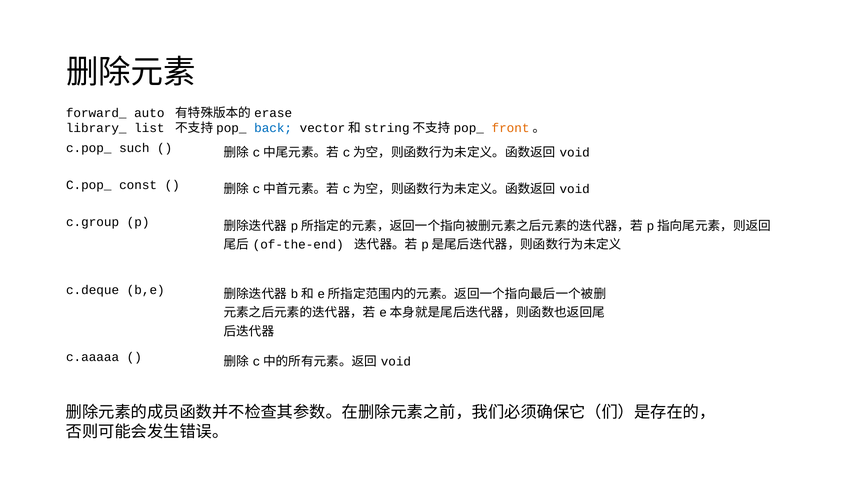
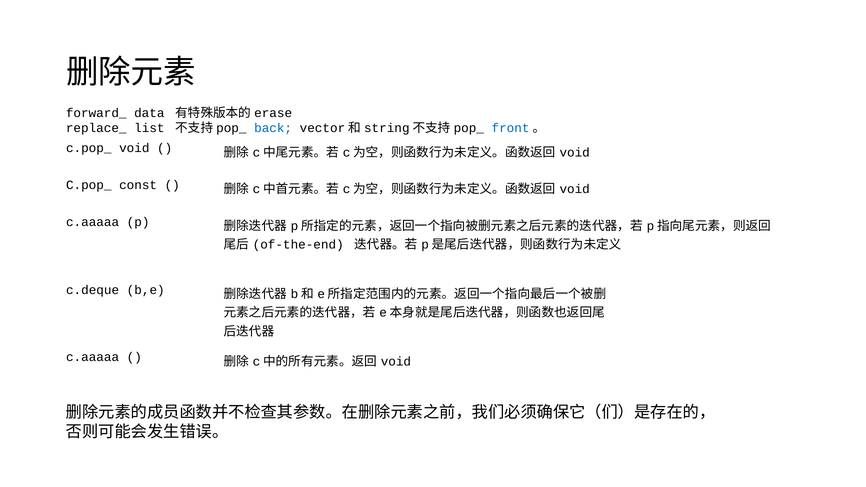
auto: auto -> data (149, 113)
library_: library_ -> replace_ (96, 128)
front colour: orange -> blue (511, 128)
such: such -> void (134, 148)
c.group: c.group -> c.aaaaa (93, 222)
